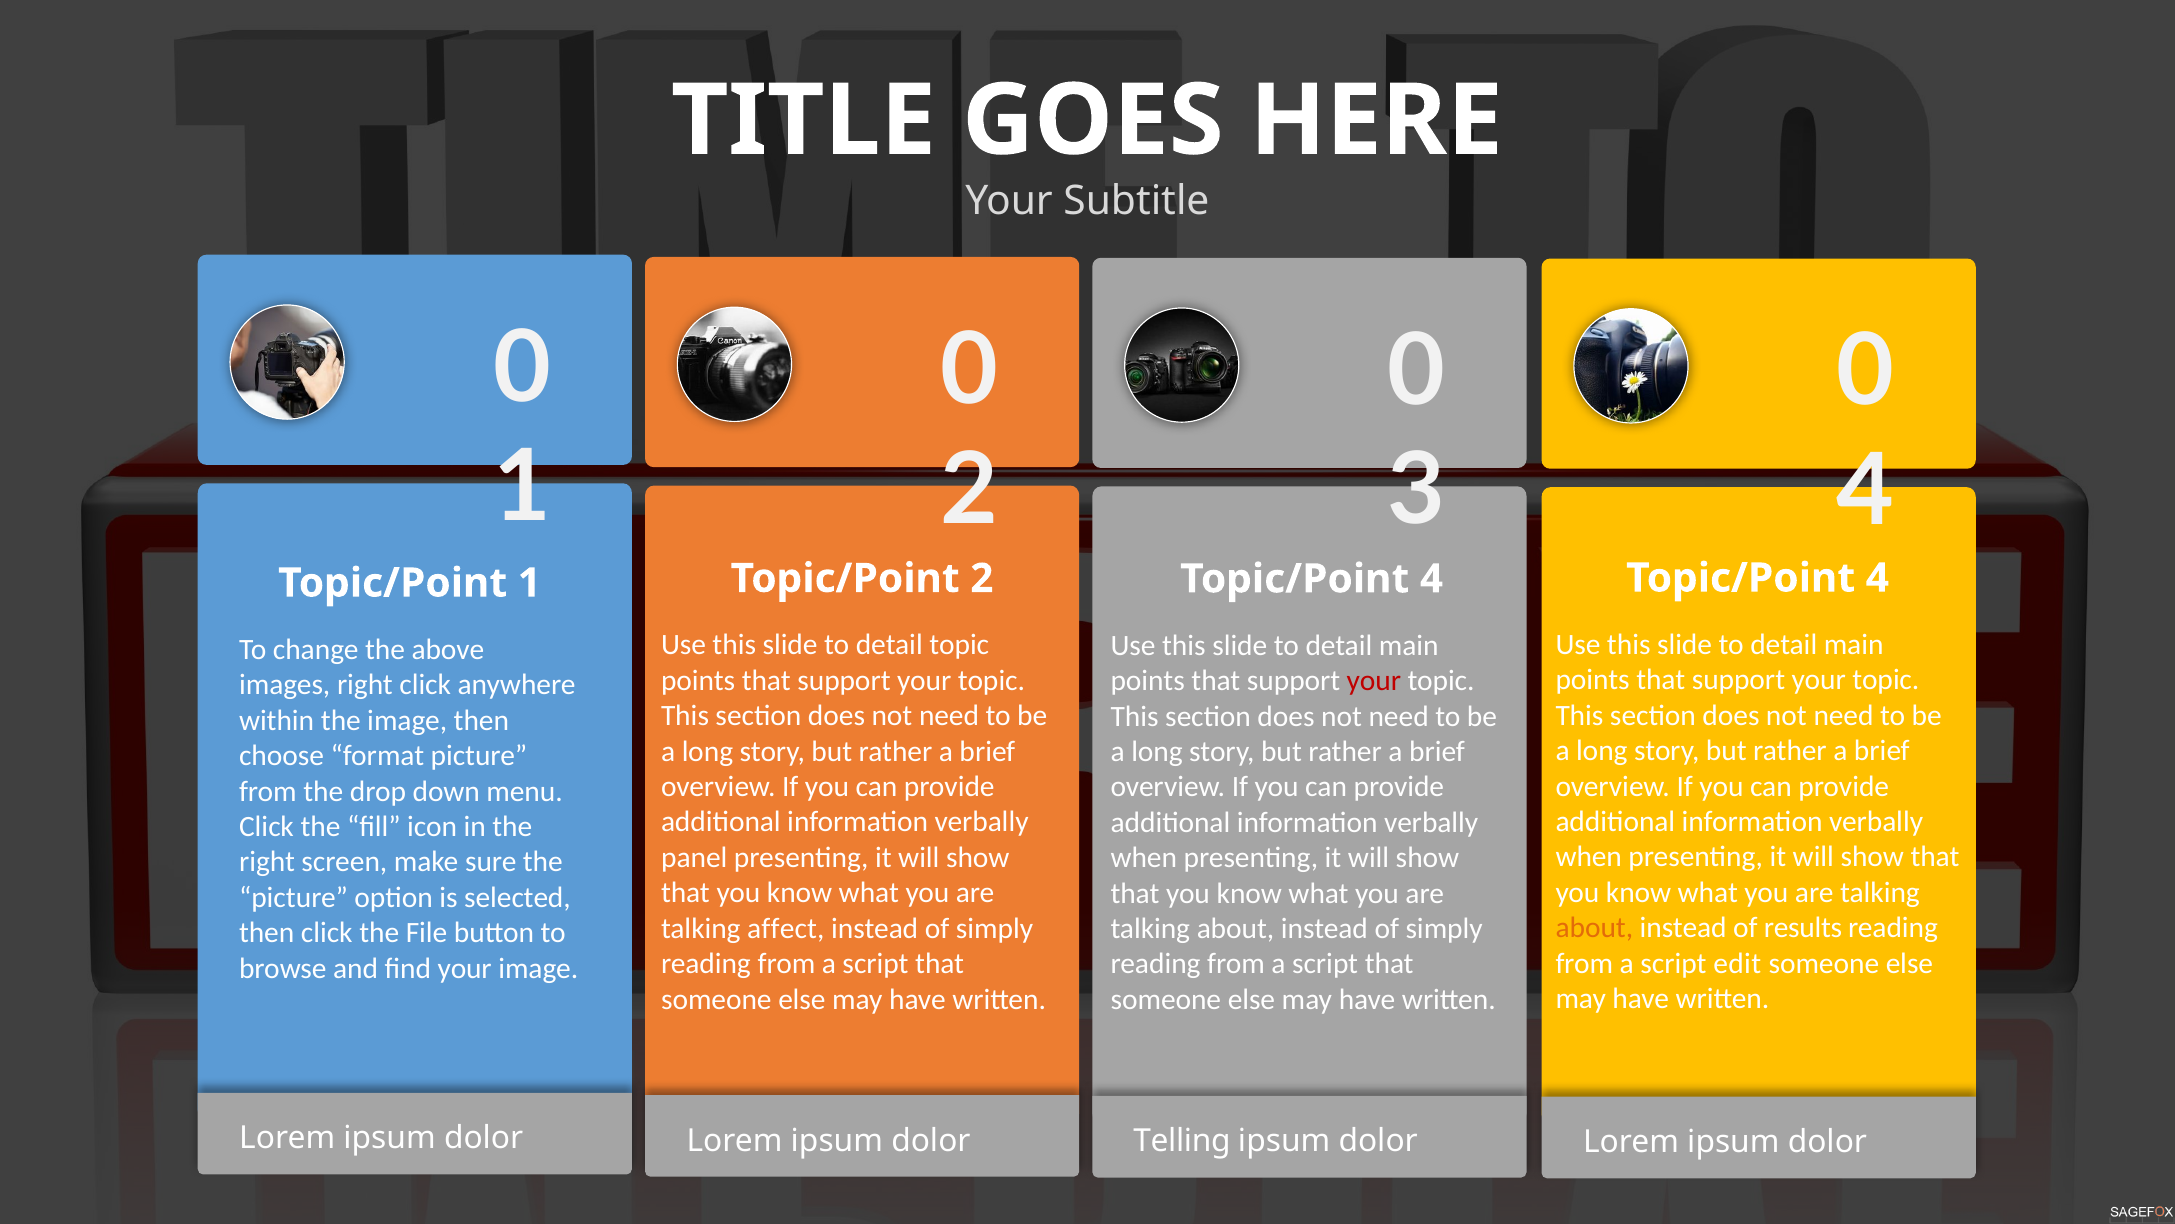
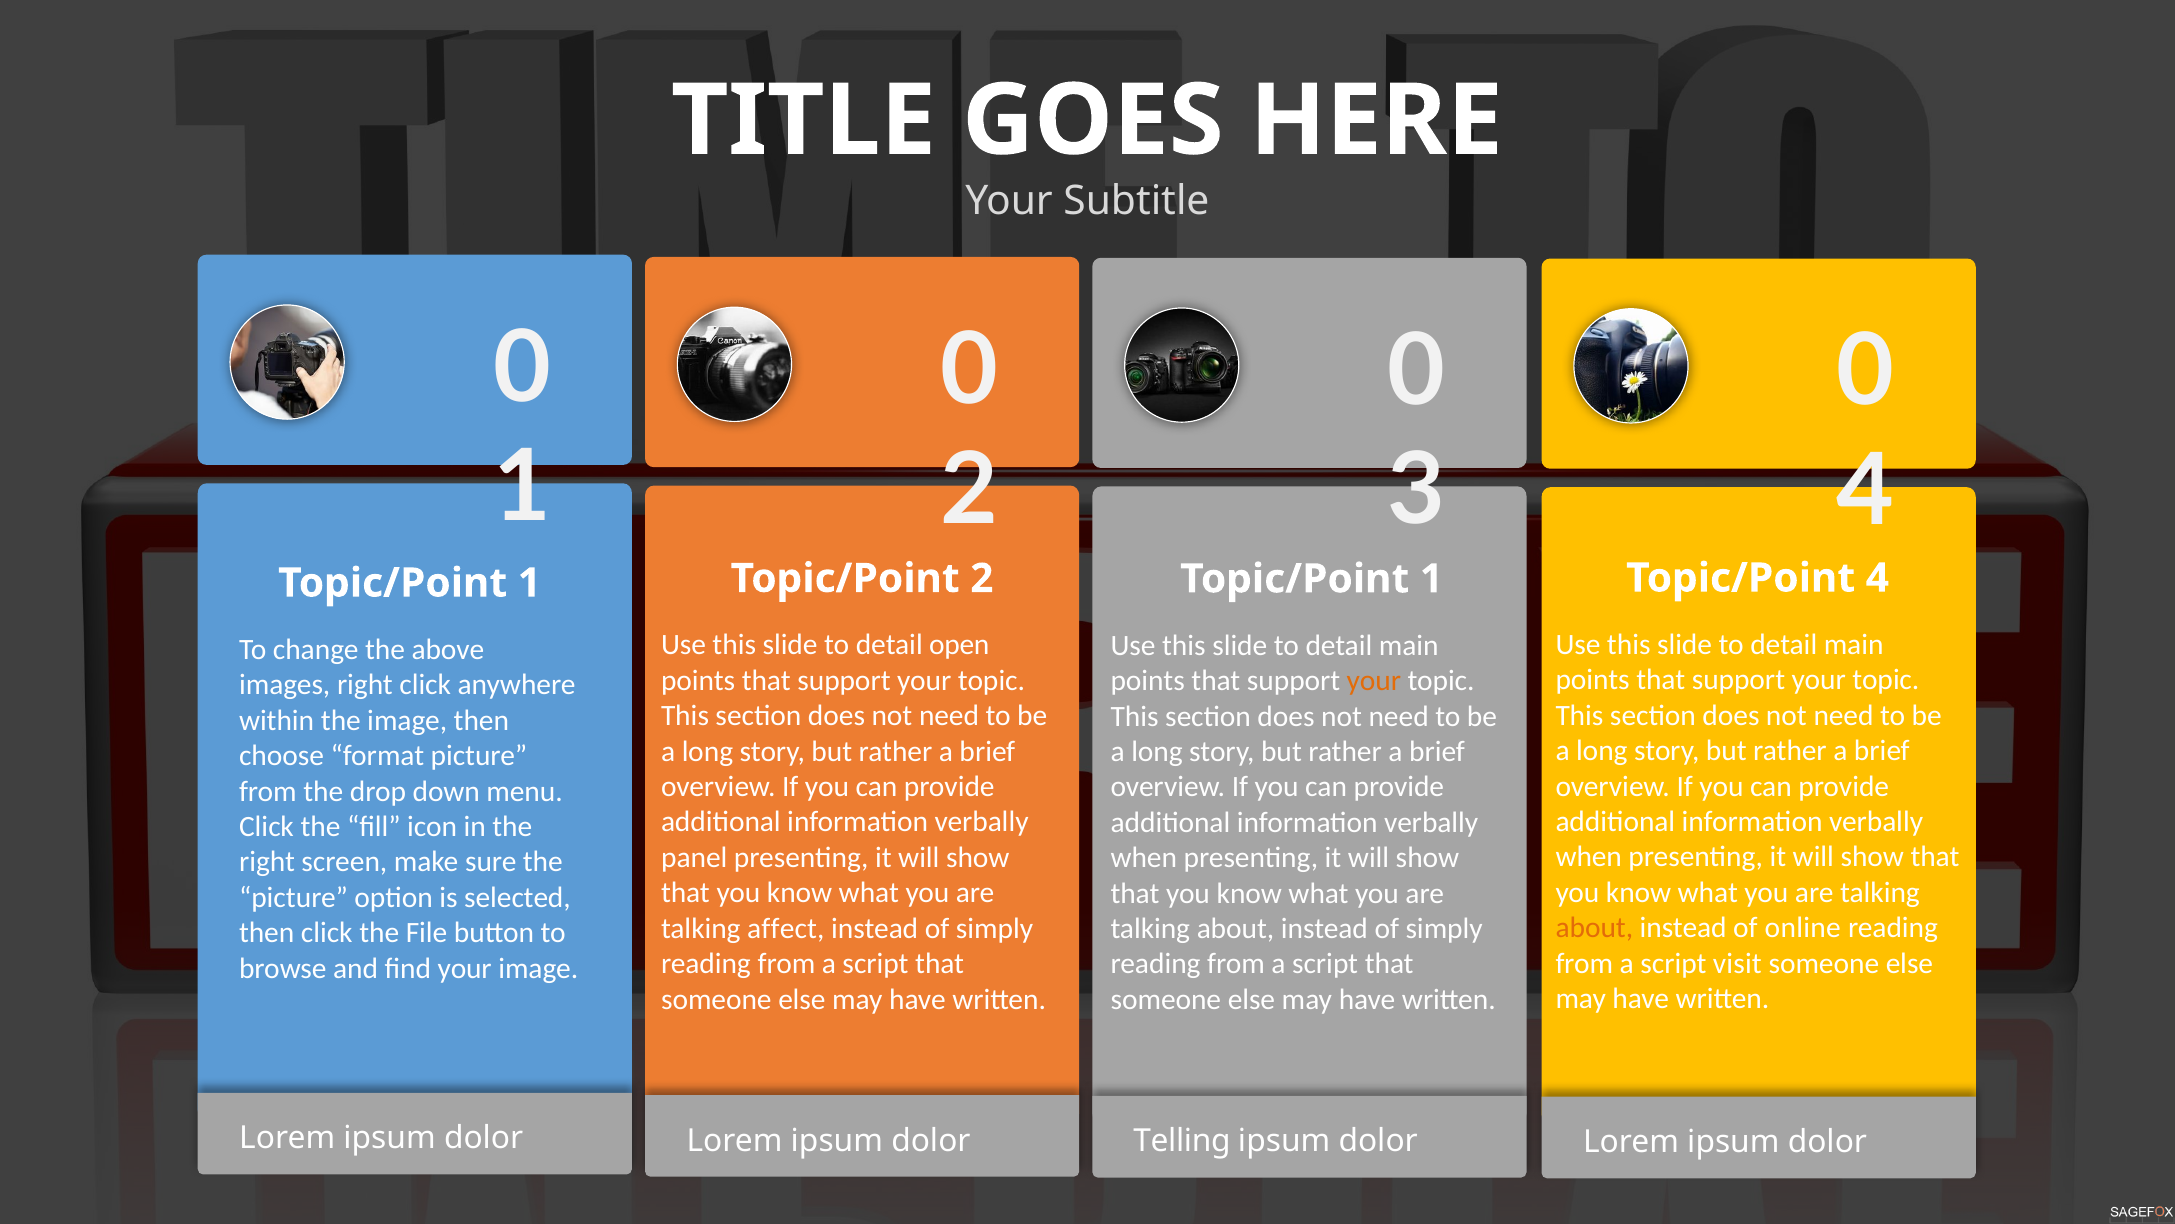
4: 4 -> 1 (1431, 579)
detail topic: topic -> open (959, 645)
your colour: red -> orange (1374, 681)
results: results -> online (1803, 928)
edit: edit -> visit (1737, 963)
